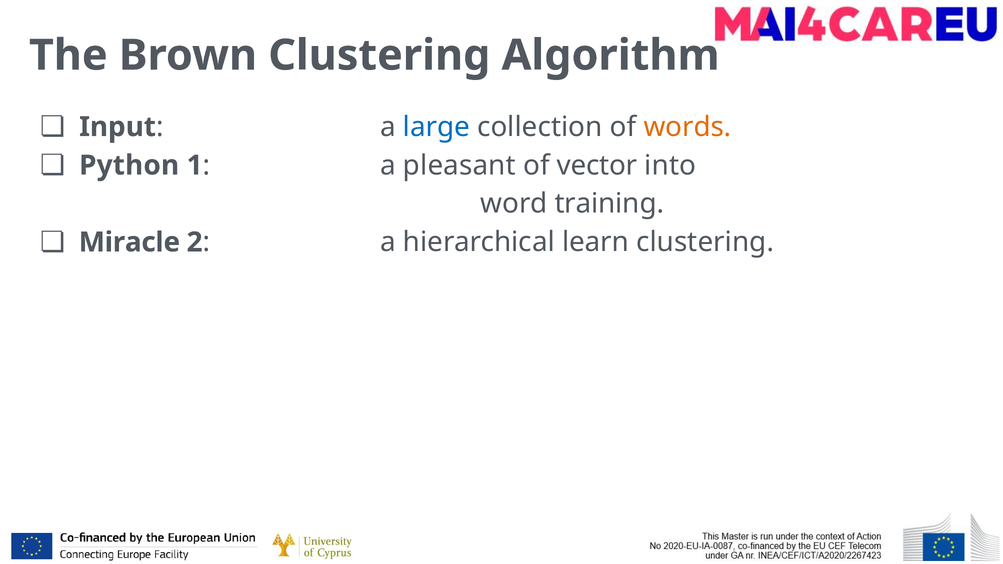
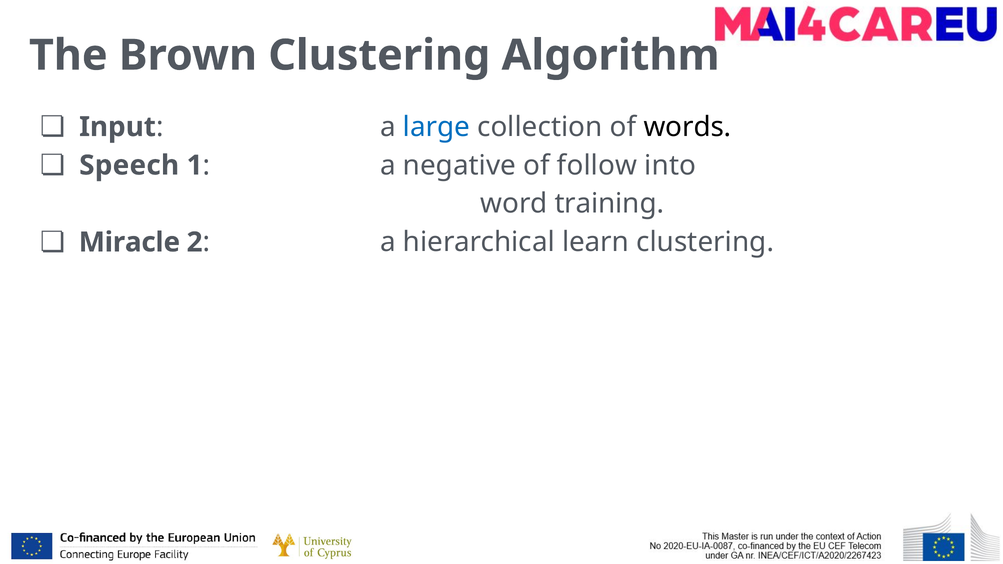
words colour: orange -> black (687, 127)
Python: Python -> Speech (129, 165)
pleasant: pleasant -> negative (459, 165)
vector: vector -> follow (597, 165)
